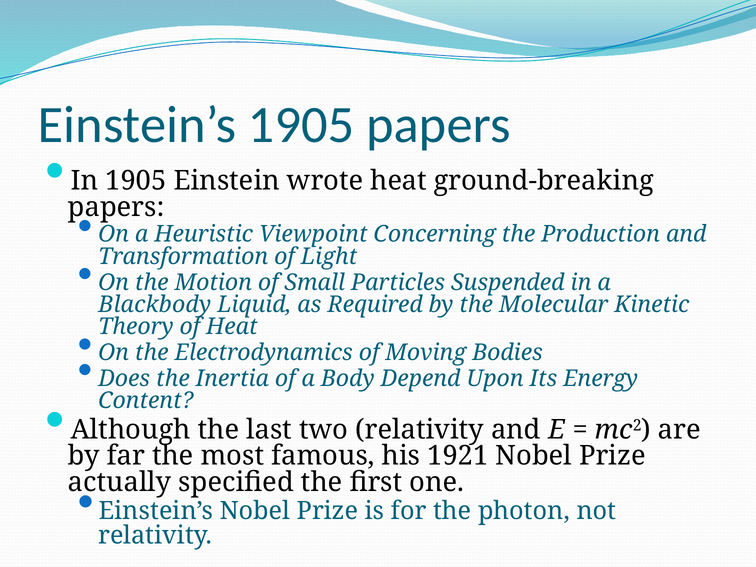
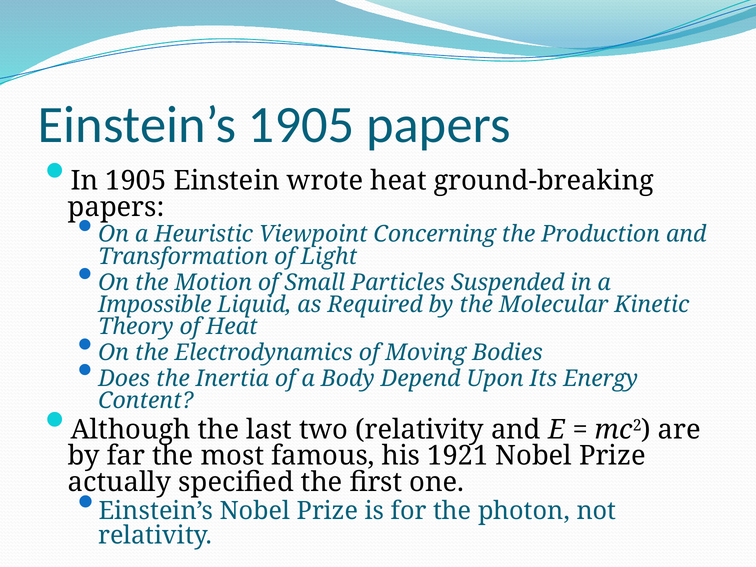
Blackbody: Blackbody -> Impossible (155, 305)
